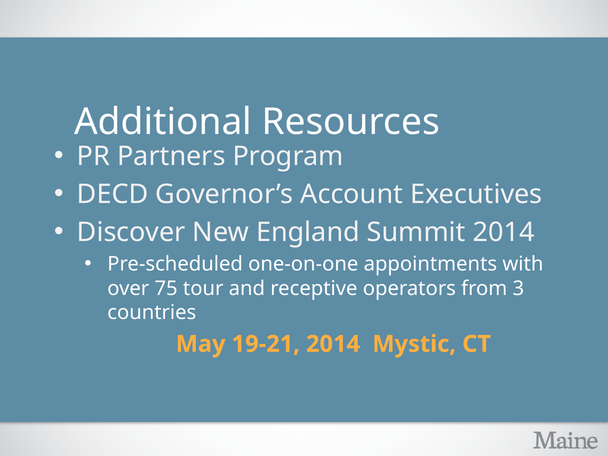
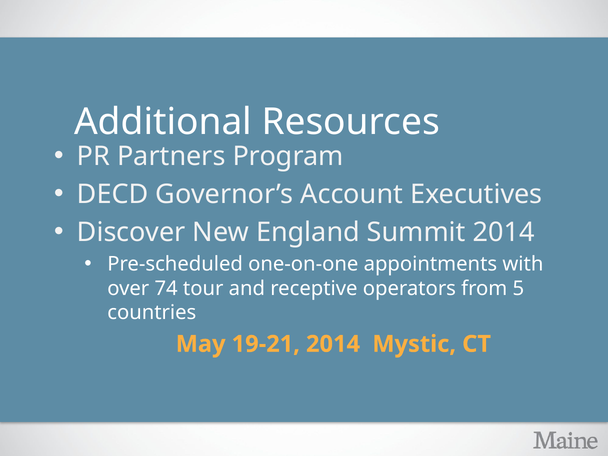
75: 75 -> 74 (166, 288)
3: 3 -> 5 (518, 288)
